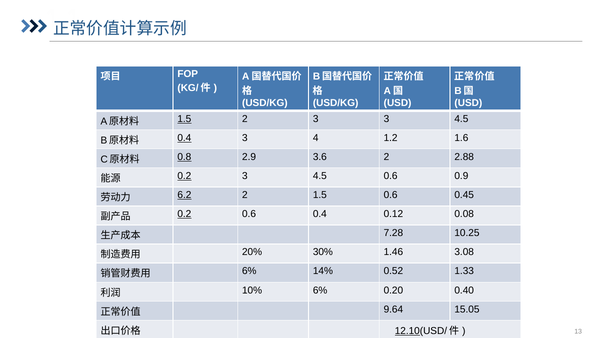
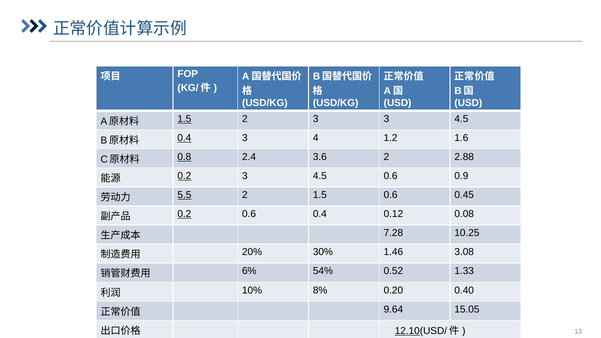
2.9: 2.9 -> 2.4 (249, 157)
6.2: 6.2 -> 5.5 (184, 195)
14%: 14% -> 54% (323, 271)
10% 6%: 6% -> 8% (320, 290)
